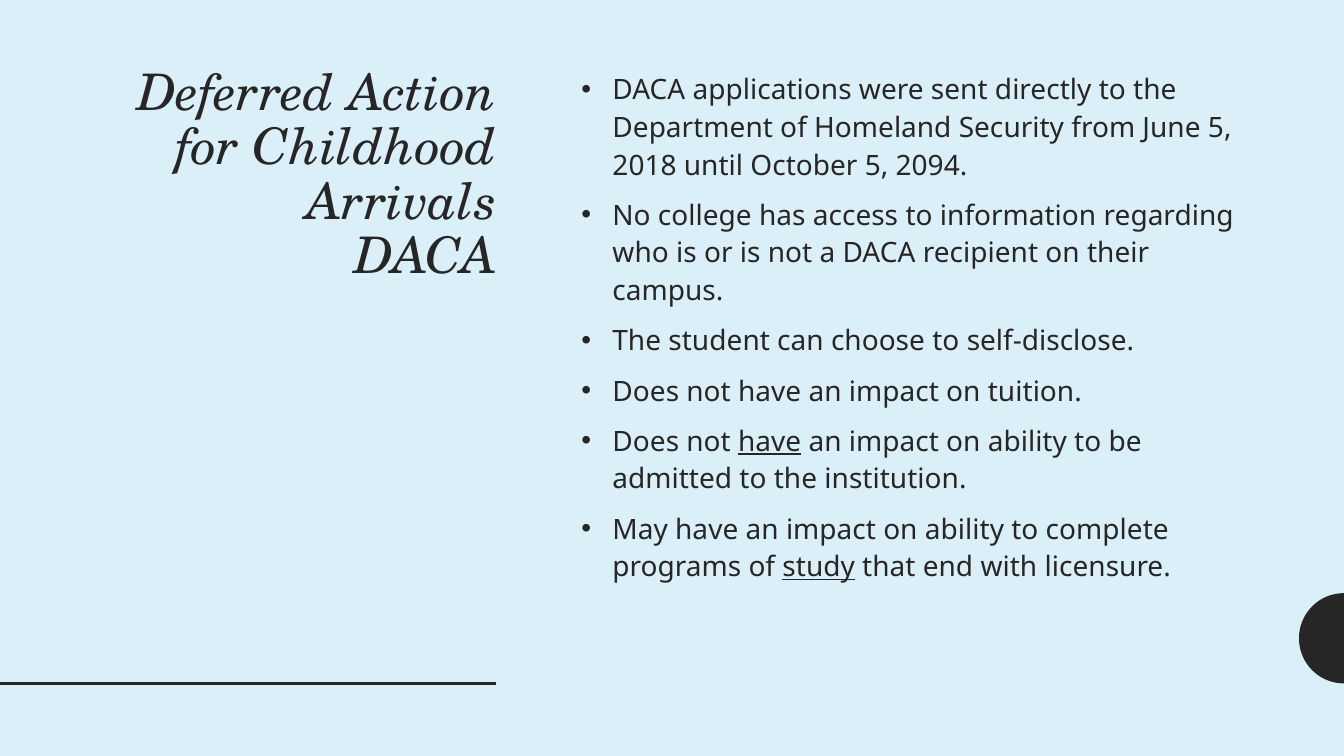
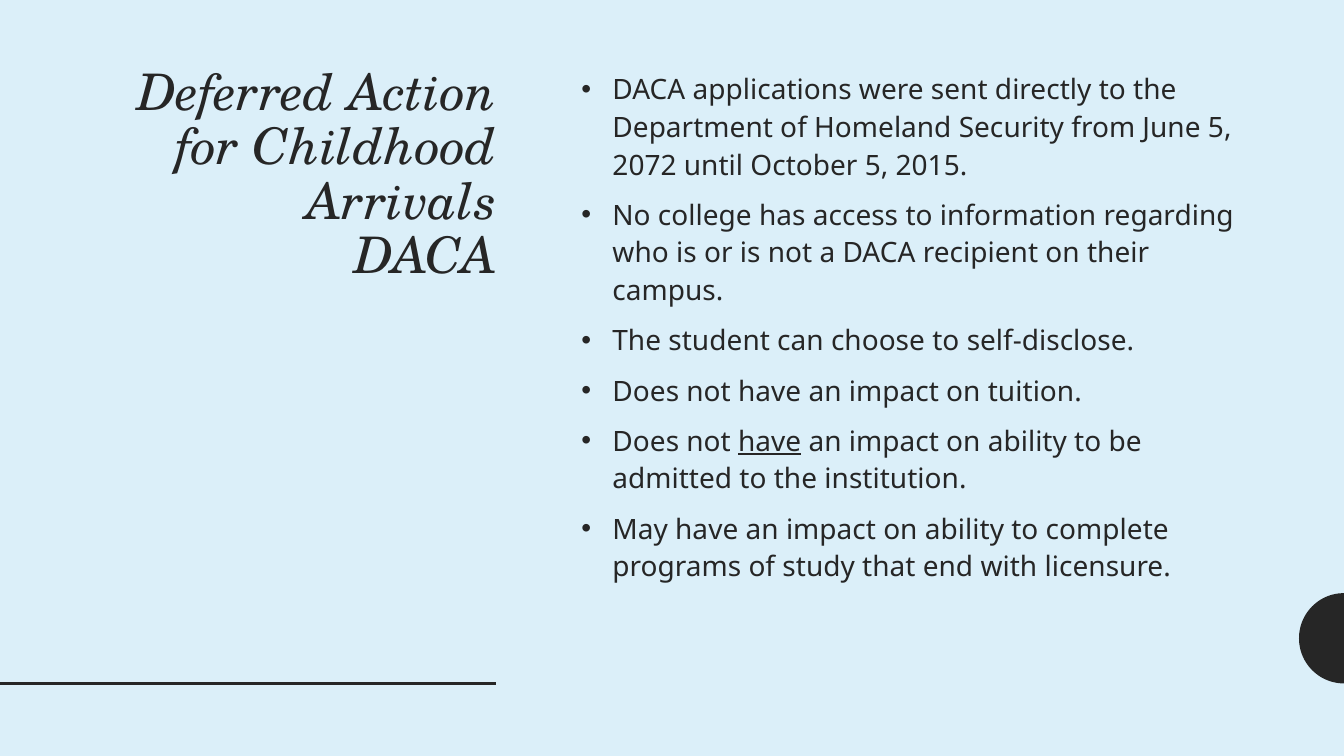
2018: 2018 -> 2072 (645, 166)
2094: 2094 -> 2015 (931, 166)
study underline: present -> none (819, 567)
